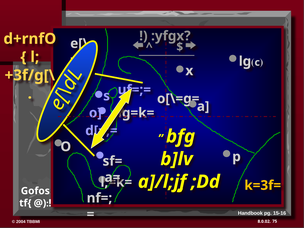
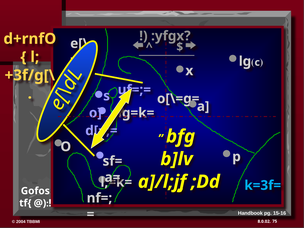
k=3f= colour: yellow -> light blue (263, 185)
